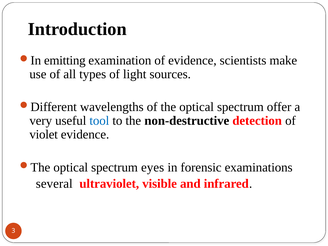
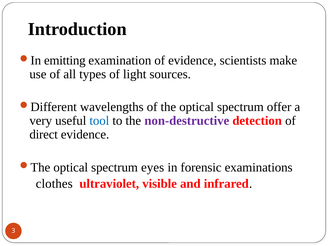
non-destructive colour: black -> purple (187, 121)
violet: violet -> direct (44, 135)
several: several -> clothes (54, 184)
